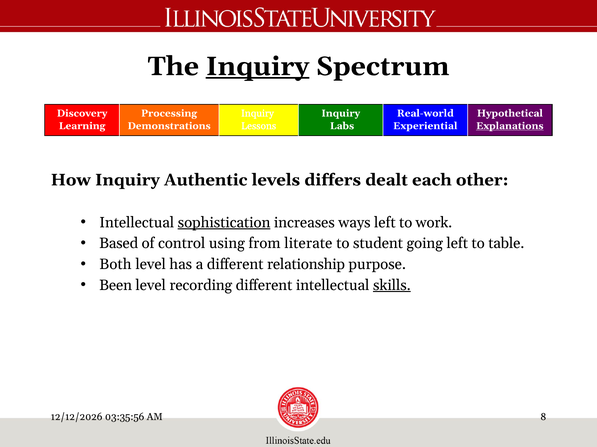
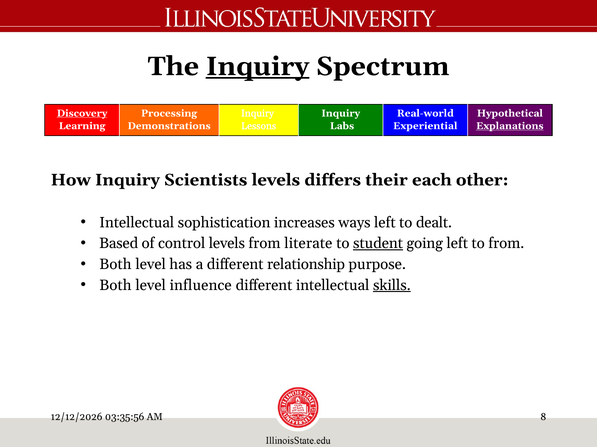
Discovery underline: none -> present (82, 113)
Authentic: Authentic -> Scientists (206, 180)
dealt: dealt -> their (386, 180)
sophistication underline: present -> none (224, 223)
work: work -> dealt (434, 223)
control using: using -> levels (227, 244)
student underline: none -> present (378, 244)
to table: table -> from (506, 244)
Been: Been -> Both (116, 286)
recording: recording -> influence (201, 286)
